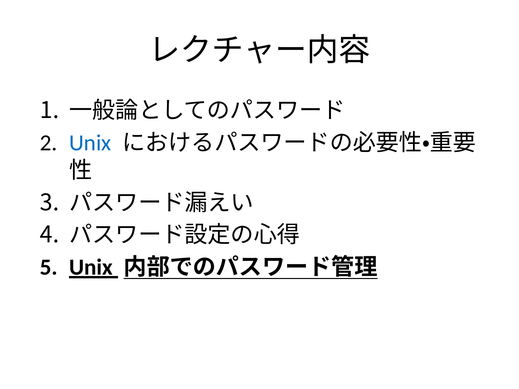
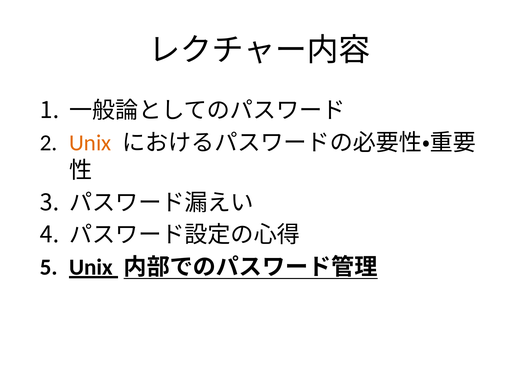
Unix colour: blue -> orange (90, 143)
